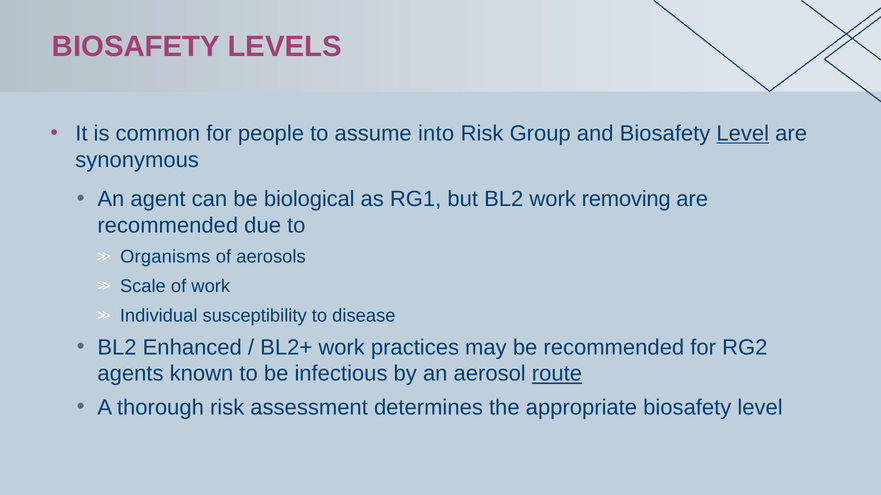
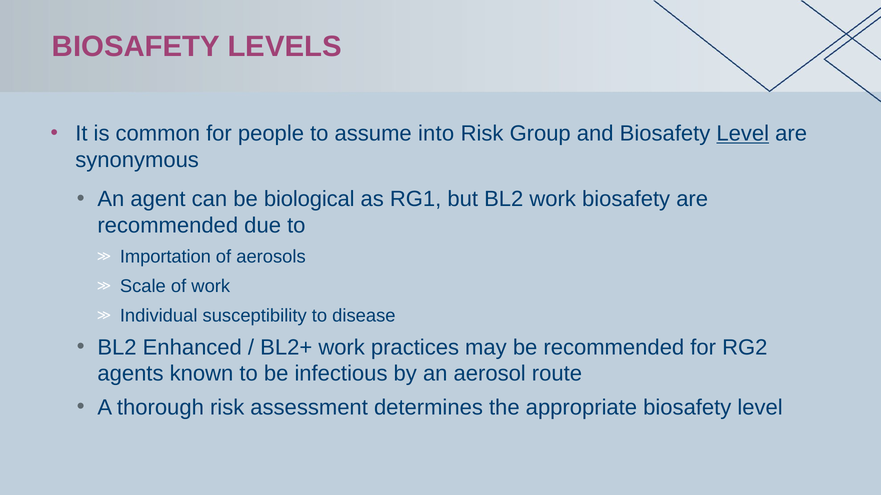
work removing: removing -> biosafety (626, 199)
Organisms: Organisms -> Importation (165, 257)
route underline: present -> none (557, 374)
